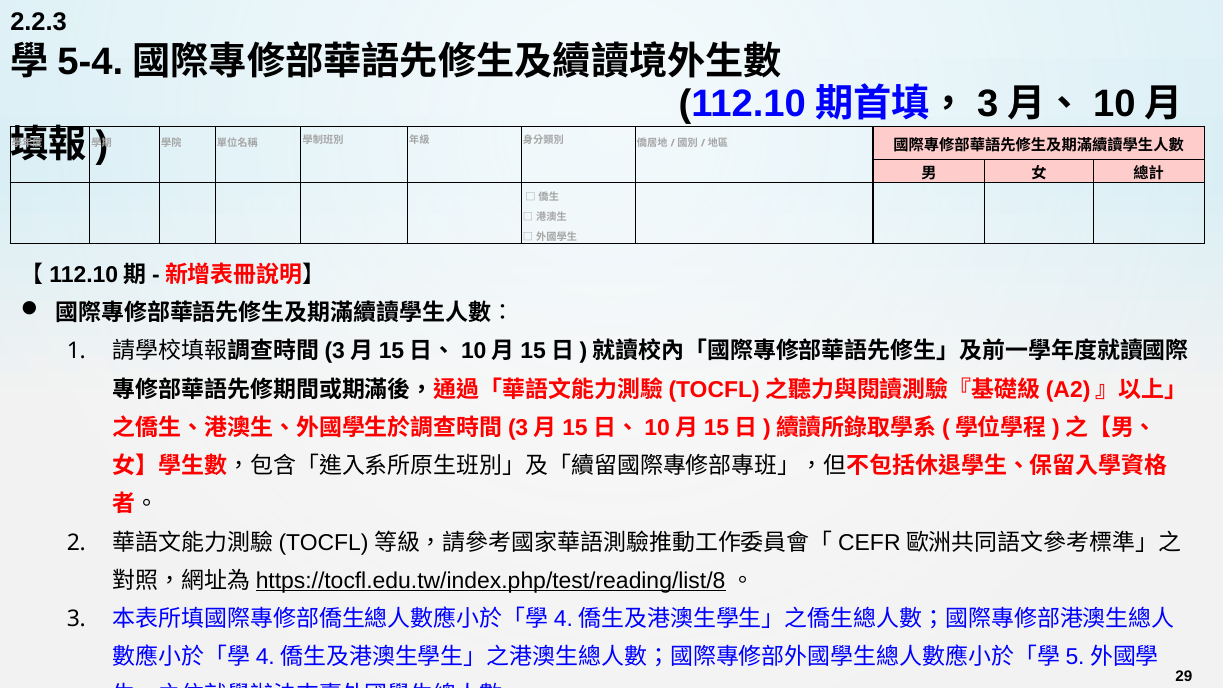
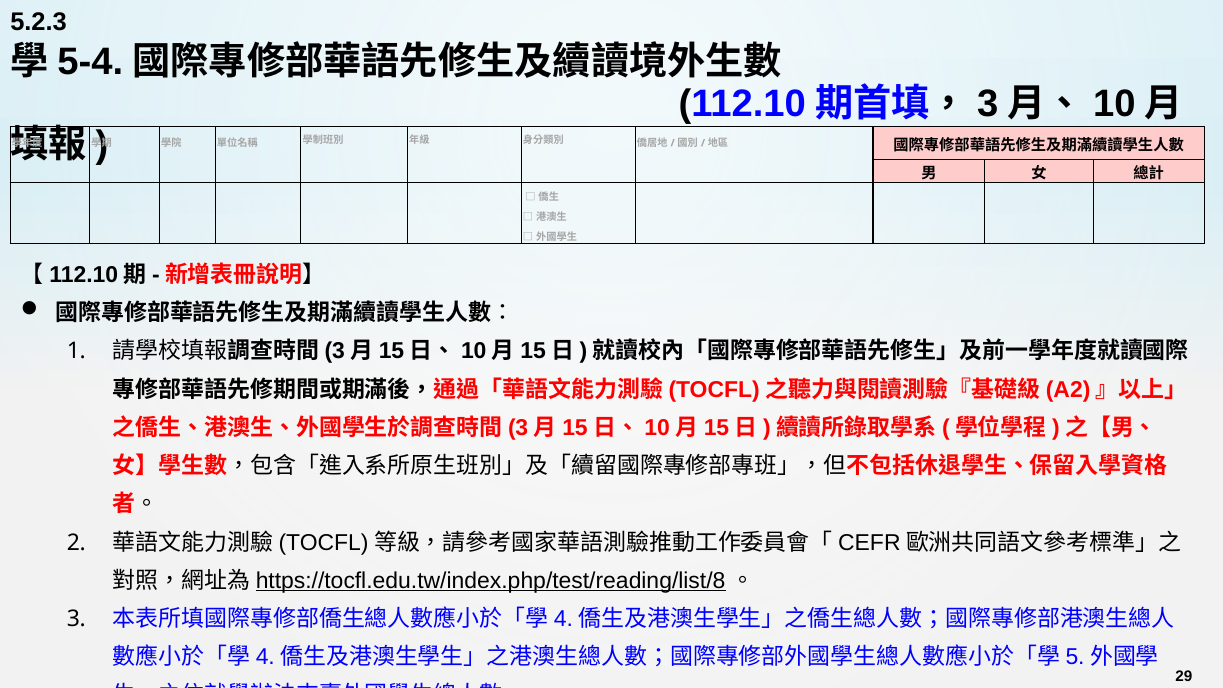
2.2.3: 2.2.3 -> 5.2.3 (39, 22)
